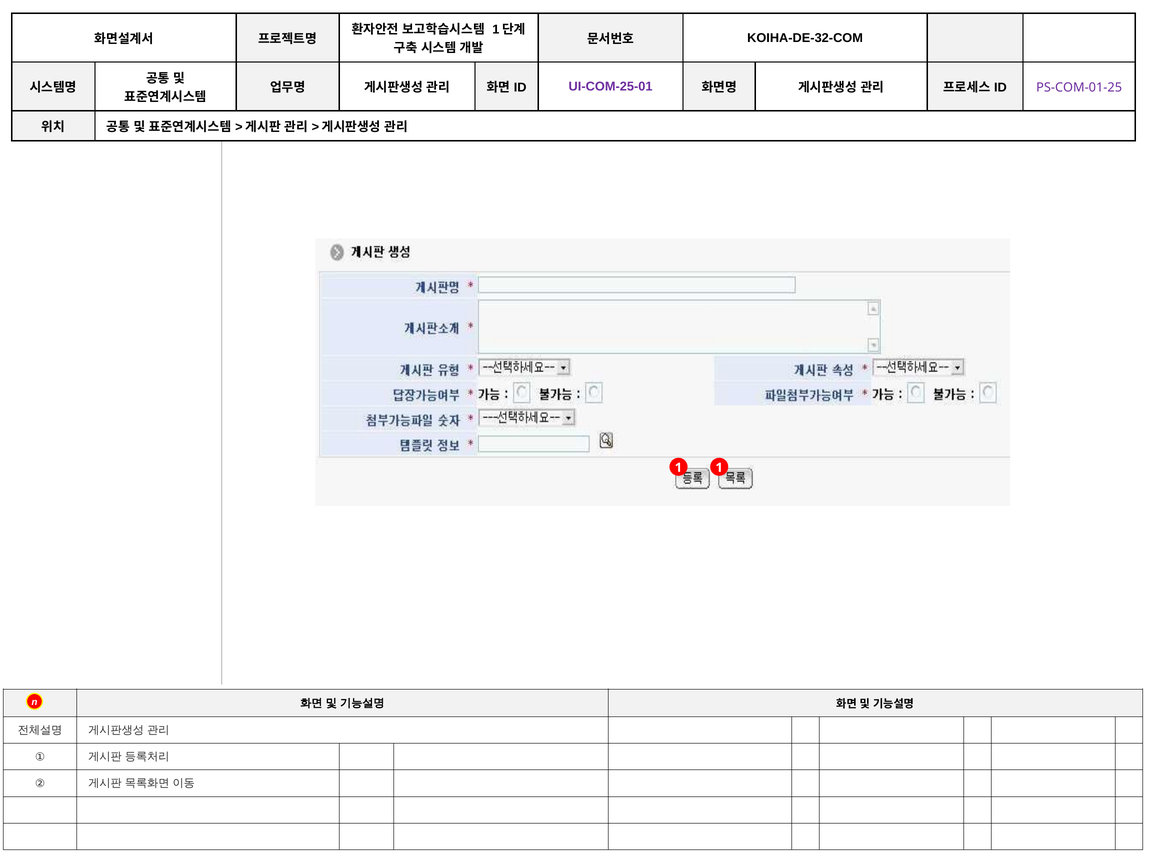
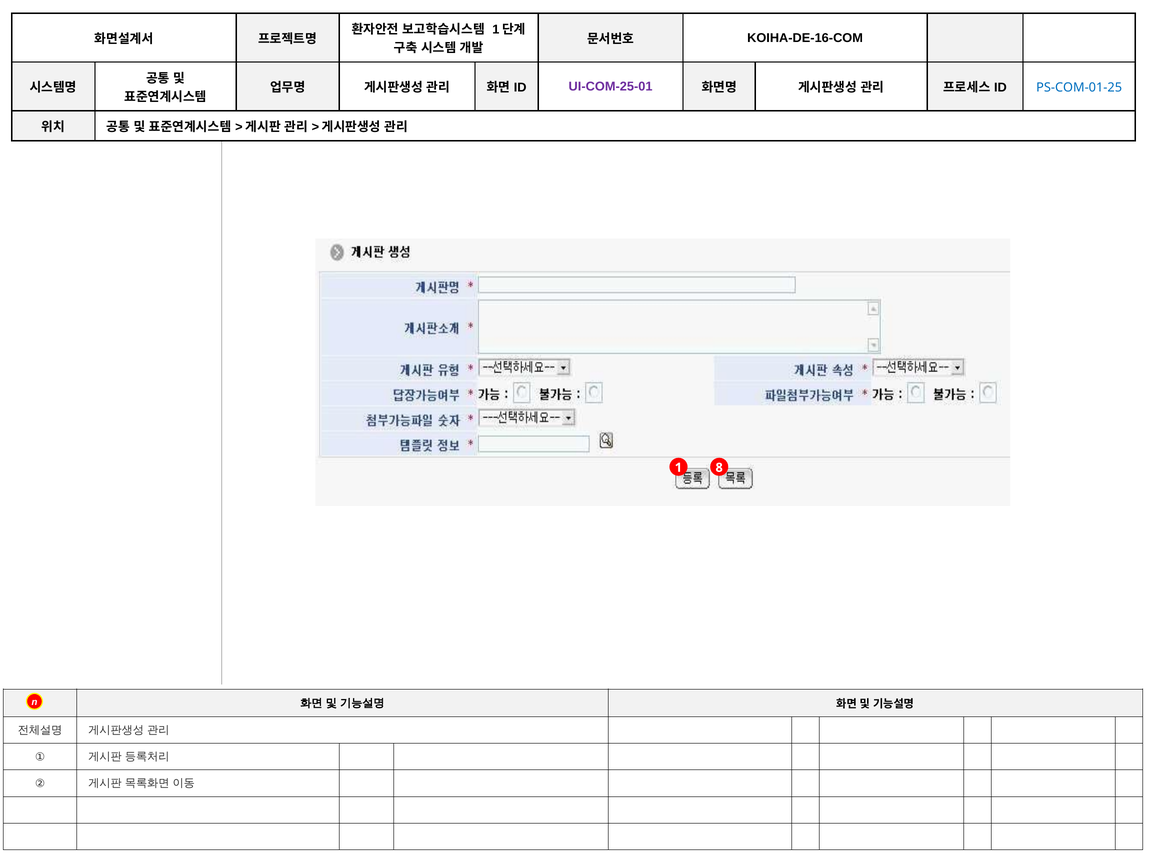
KOIHA-DE-32-COM: KOIHA-DE-32-COM -> KOIHA-DE-16-COM (805, 38)
PS-COM-01-25 colour: purple -> blue (1079, 88)
1 1: 1 -> 8 (719, 468)
